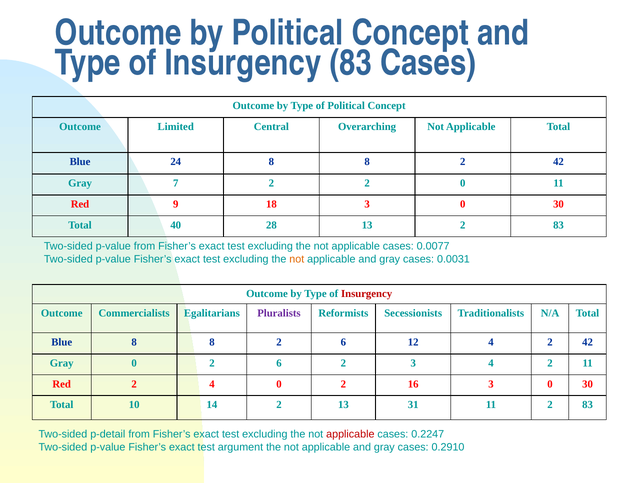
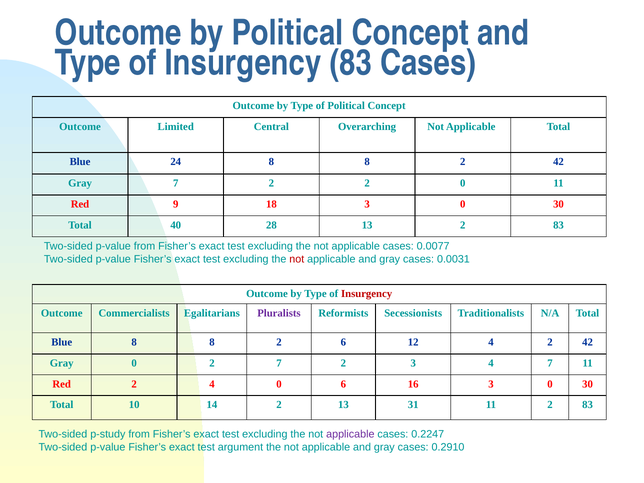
not colour: orange -> red (297, 259)
0 2 6: 6 -> 7 (279, 363)
3 4 2: 2 -> 7 (550, 363)
4 0 2: 2 -> 6 (343, 384)
p-detail: p-detail -> p-study (108, 434)
applicable colour: red -> purple (350, 434)
